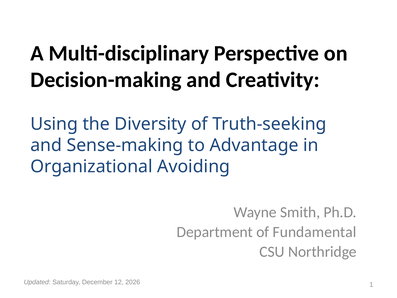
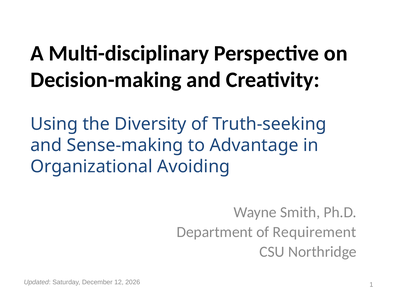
Fundamental: Fundamental -> Requirement (315, 232)
